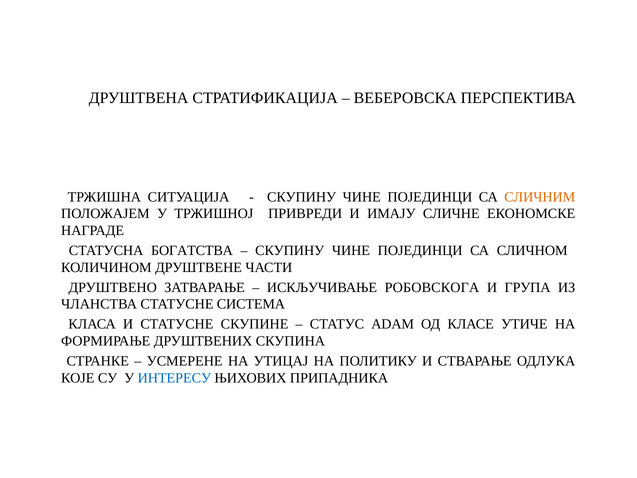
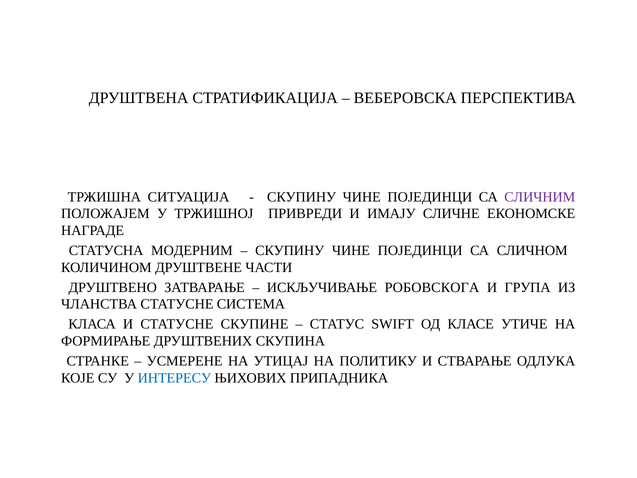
СЛИЧНИМ colour: orange -> purple (540, 197)
БОГАТСТВА: БОГАТСТВА -> МОДЕРНИМ (192, 250)
ADAM: ADAM -> SWIFT (393, 324)
